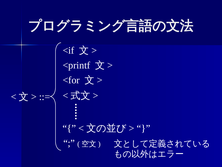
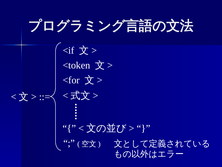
<printf: <printf -> <token (76, 65)
